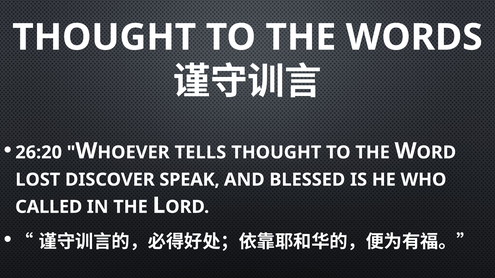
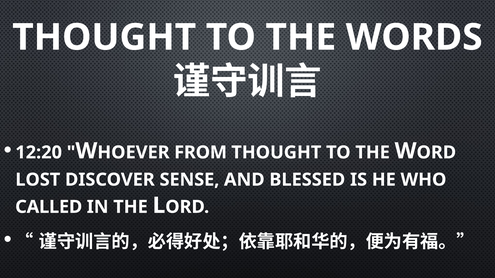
26:20: 26:20 -> 12:20 (39, 153)
TELLS: TELLS -> FROM (201, 153)
SPEAK: SPEAK -> SENSE (189, 180)
